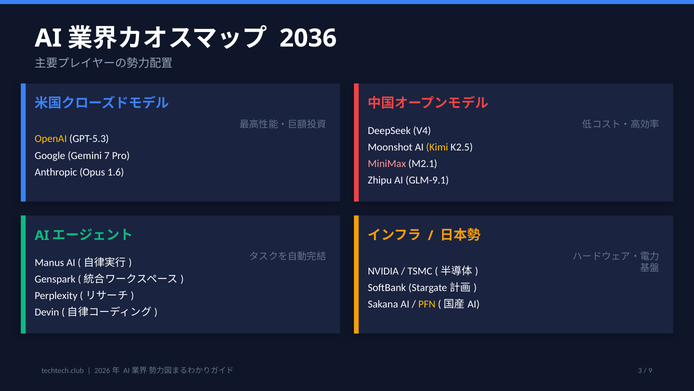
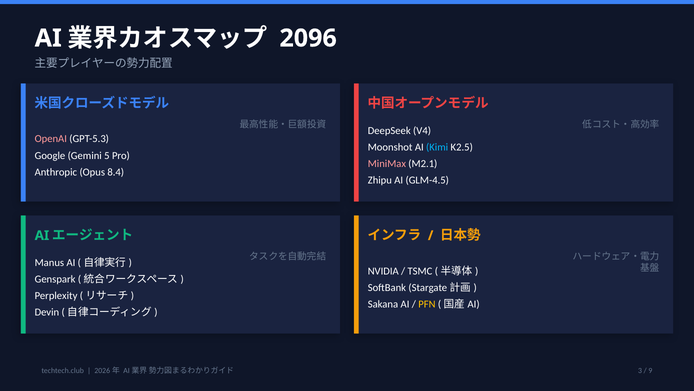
2036: 2036 -> 2096 (308, 38)
OpenAI colour: yellow -> pink (51, 139)
Kimi colour: yellow -> light blue (437, 147)
7: 7 -> 5 (107, 155)
1.6: 1.6 -> 8.4 (116, 172)
GLM-9.1: GLM-9.1 -> GLM-4.5 (427, 180)
